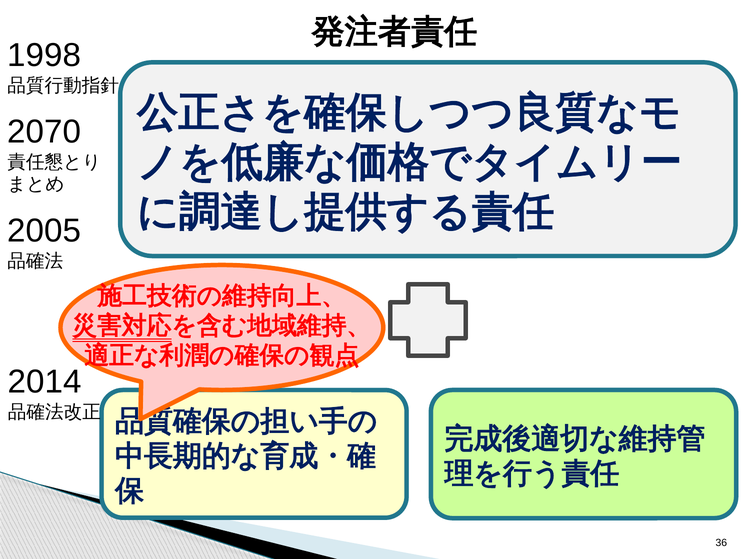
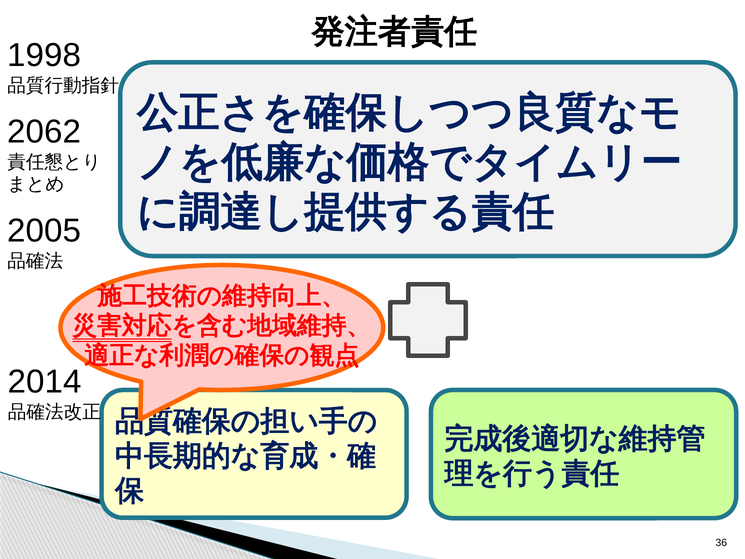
2070: 2070 -> 2062 (44, 132)
